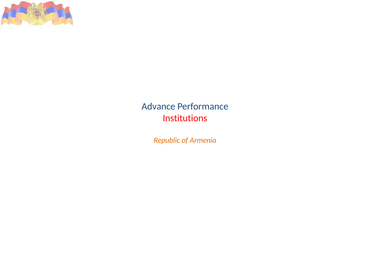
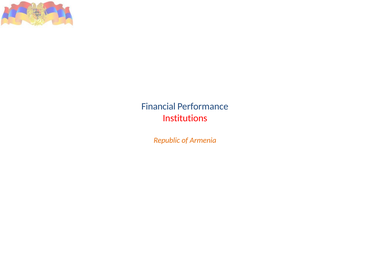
Advance: Advance -> Financial (158, 106)
